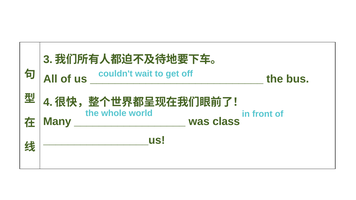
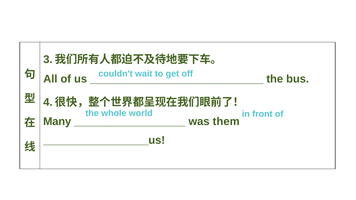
class: class -> them (226, 122)
